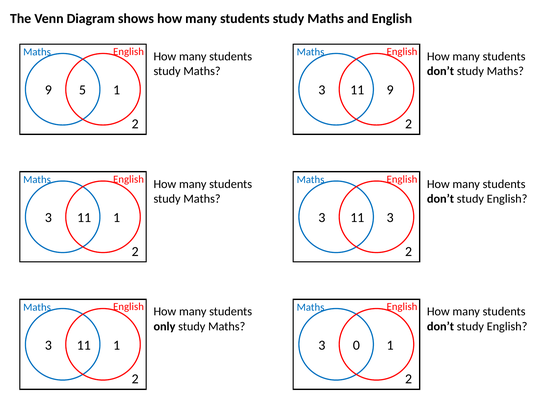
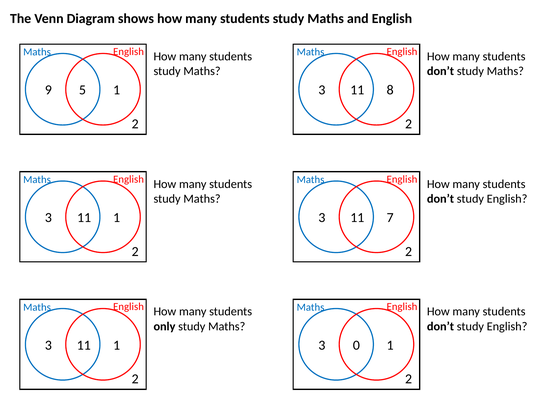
3 9: 9 -> 8 (390, 90)
3 3: 3 -> 7 (390, 218)
